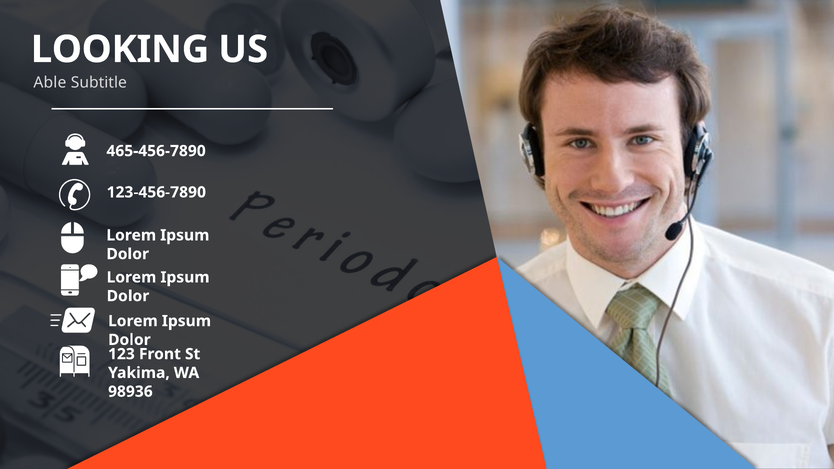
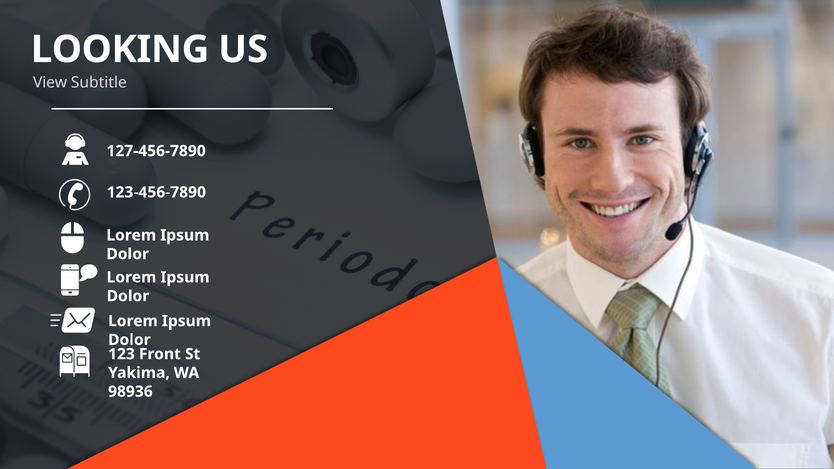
Able: Able -> View (50, 83)
465-456-7890: 465-456-7890 -> 127-456-7890 (156, 151)
